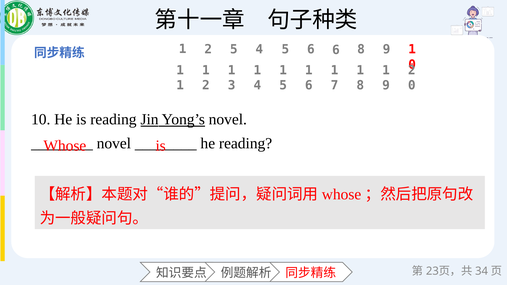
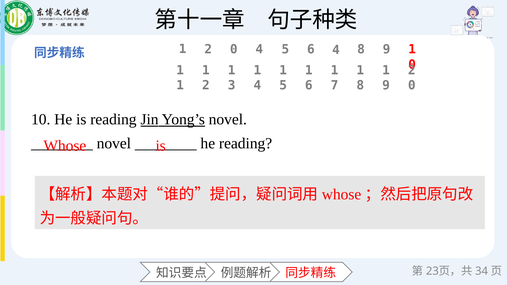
1 2 5: 5 -> 0 (234, 49)
6 6: 6 -> 4 (336, 50)
